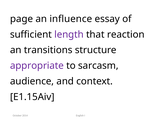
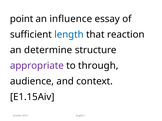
page: page -> point (22, 19)
length colour: purple -> blue (69, 35)
transitions: transitions -> determine (48, 50)
sarcasm: sarcasm -> through (98, 66)
